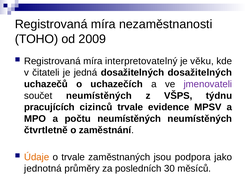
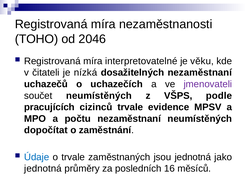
2009: 2009 -> 2046 (92, 39)
interpretovatelný: interpretovatelný -> interpretovatelné (141, 61)
jedná: jedná -> nízká (85, 73)
dosažitelných dosažitelných: dosažitelných -> nezaměstnaní (200, 73)
týdnu: týdnu -> podle (219, 96)
počtu neumístěných: neumístěných -> nezaměstnaní (129, 119)
čtvrtletně: čtvrtletně -> dopočítat (46, 130)
Údaje colour: orange -> blue (37, 157)
jsou podpora: podpora -> jednotná (193, 157)
30: 30 -> 16 (170, 169)
